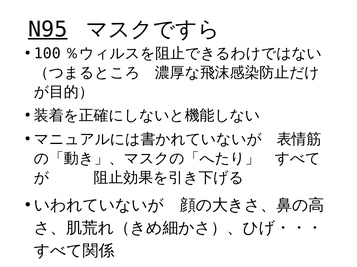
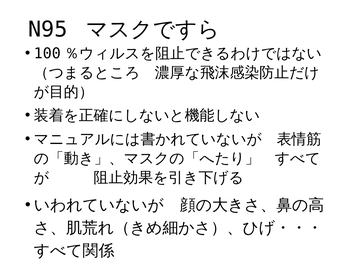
N95 underline: present -> none (48, 29)
